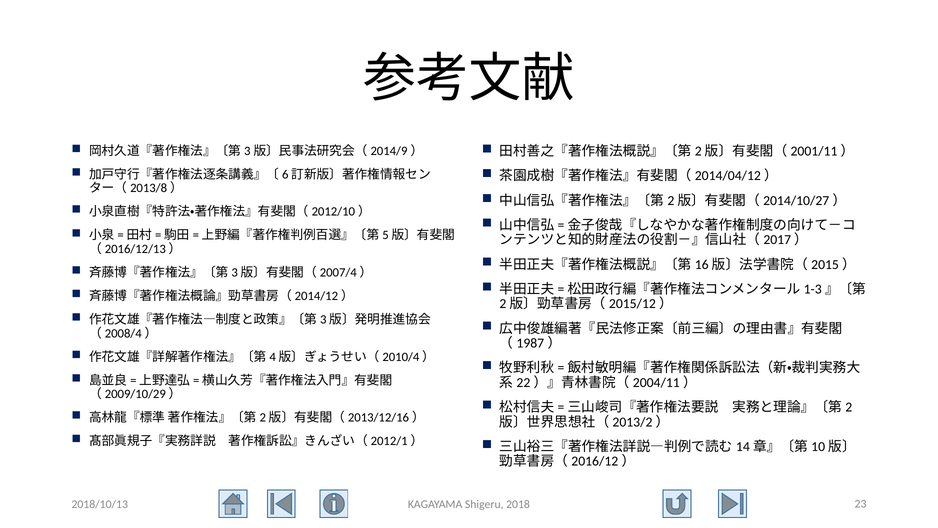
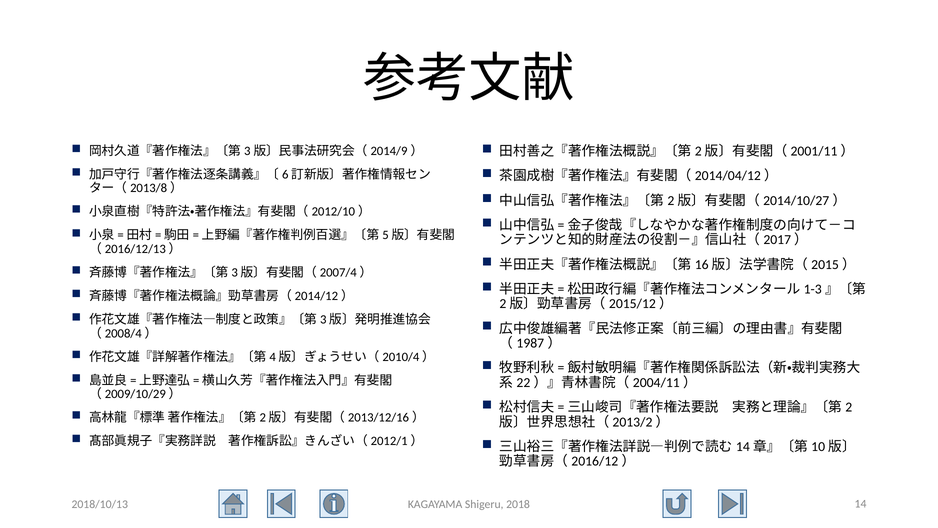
23: 23 -> 14 (861, 504)
